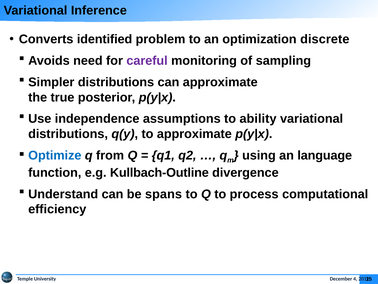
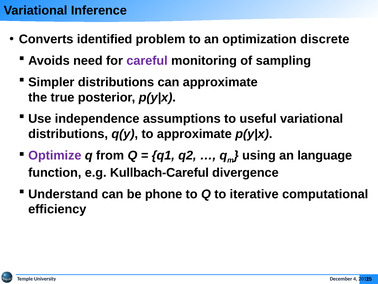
ability: ability -> useful (258, 119)
Optimize colour: blue -> purple (55, 155)
Kullbach-Outline: Kullbach-Outline -> Kullbach-Careful (159, 172)
spans: spans -> phone (164, 194)
process: process -> iterative (254, 194)
